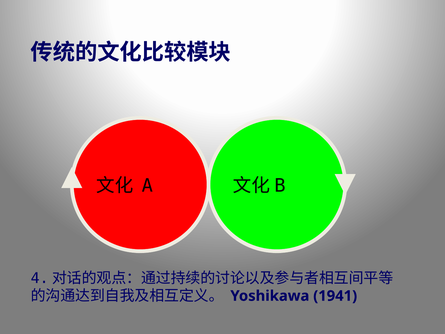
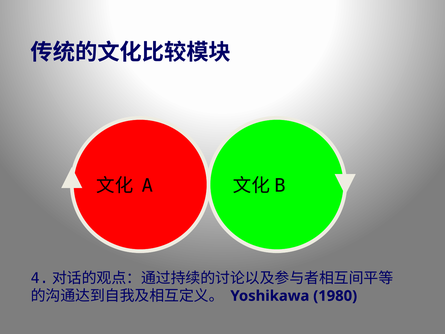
1941: 1941 -> 1980 (335, 296)
